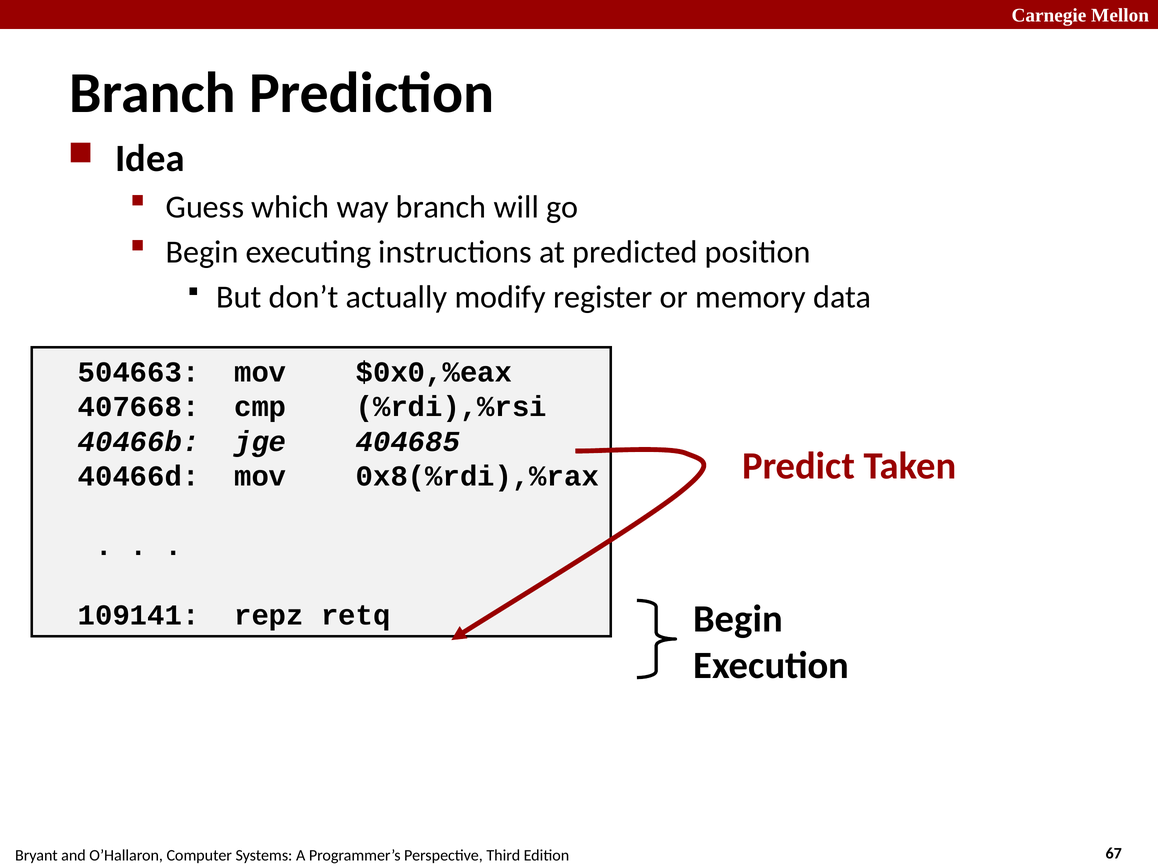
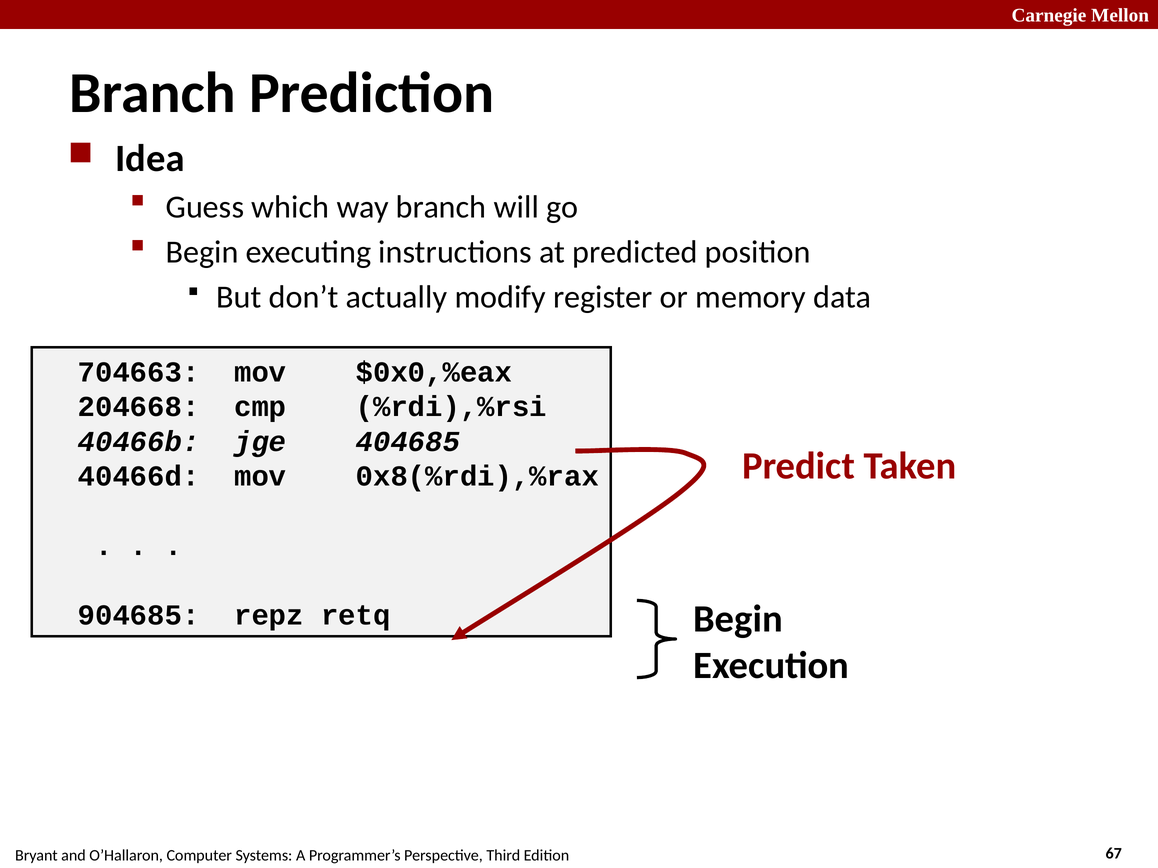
504663: 504663 -> 704663 (139, 372)
407668: 407668 -> 204668 (139, 407)
109141: 109141 -> 904685 (139, 616)
